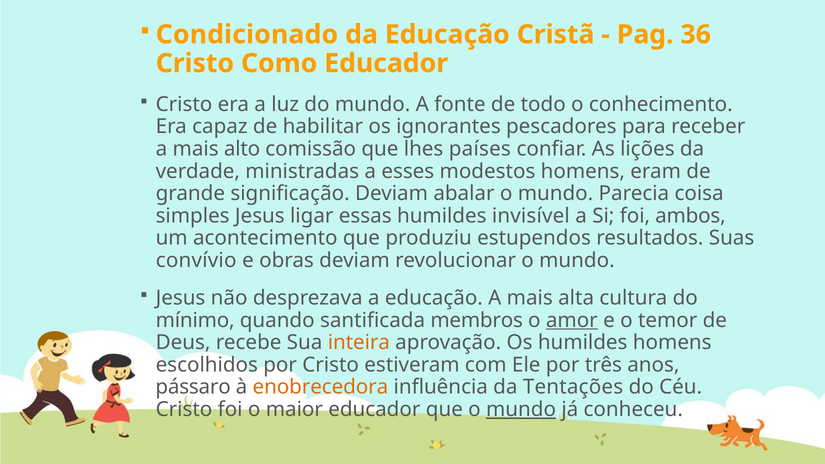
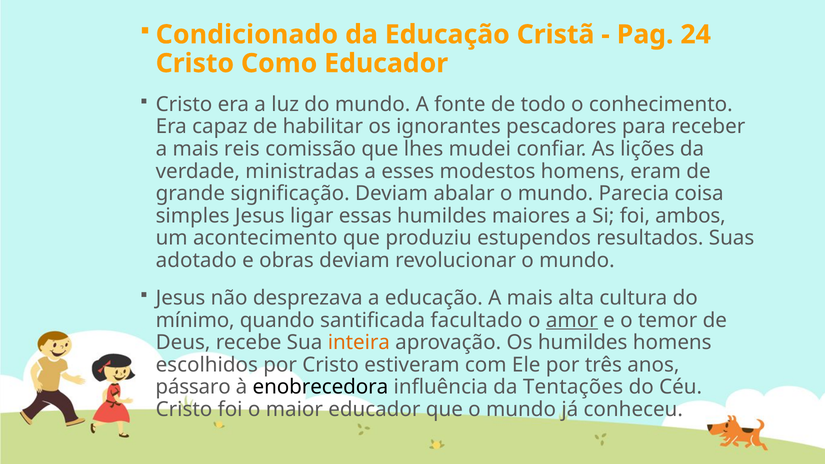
36: 36 -> 24 (696, 35)
alto: alto -> reis (242, 149)
países: países -> mudei (480, 149)
invisível: invisível -> maiores (531, 216)
convívio: convívio -> adotado (196, 260)
membros: membros -> facultado (476, 320)
enobrecedora colour: orange -> black (320, 387)
mundo underline: present -> none (521, 409)
